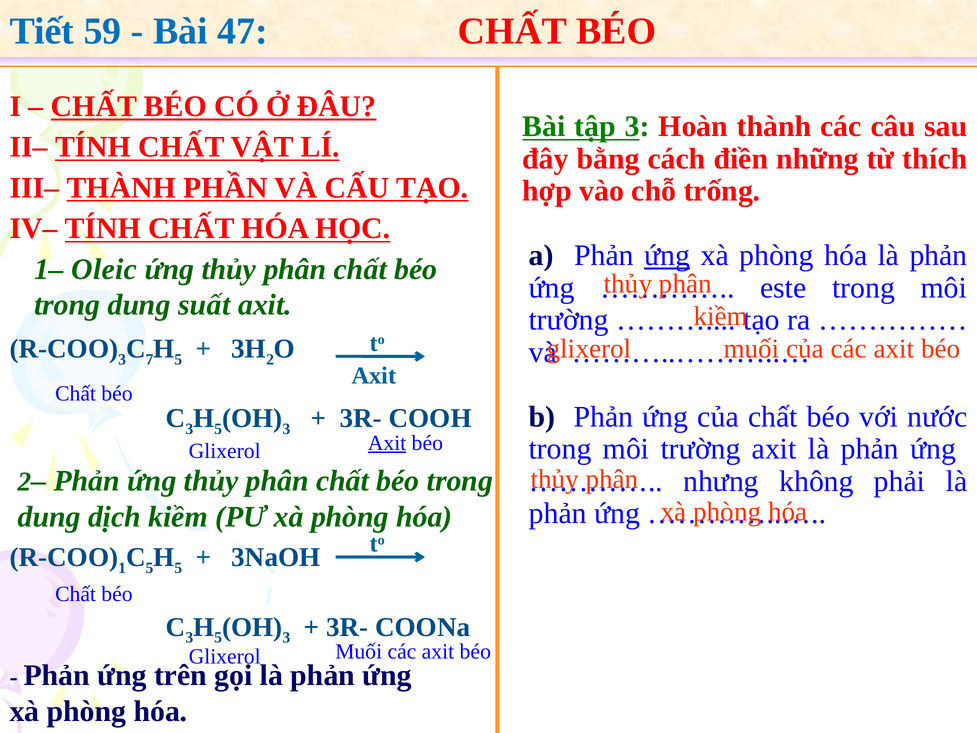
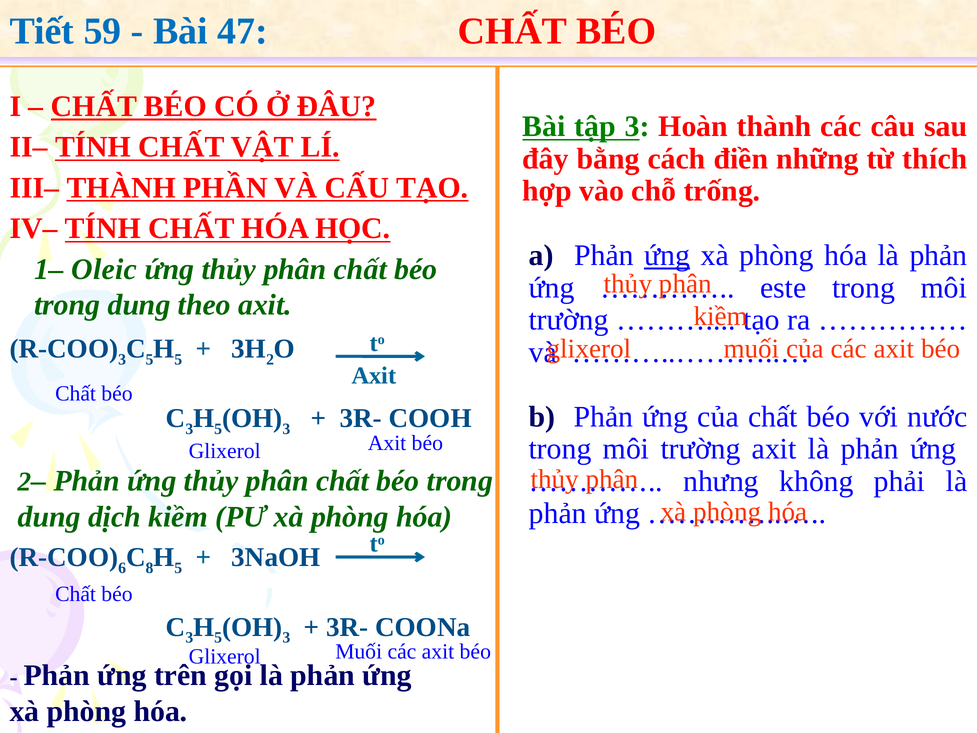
suất: suất -> theo (204, 305)
7: 7 -> 5 (150, 359)
Axit underline: present -> none (387, 443)
1: 1 -> 6 (122, 568)
5: 5 -> 8 (150, 568)
